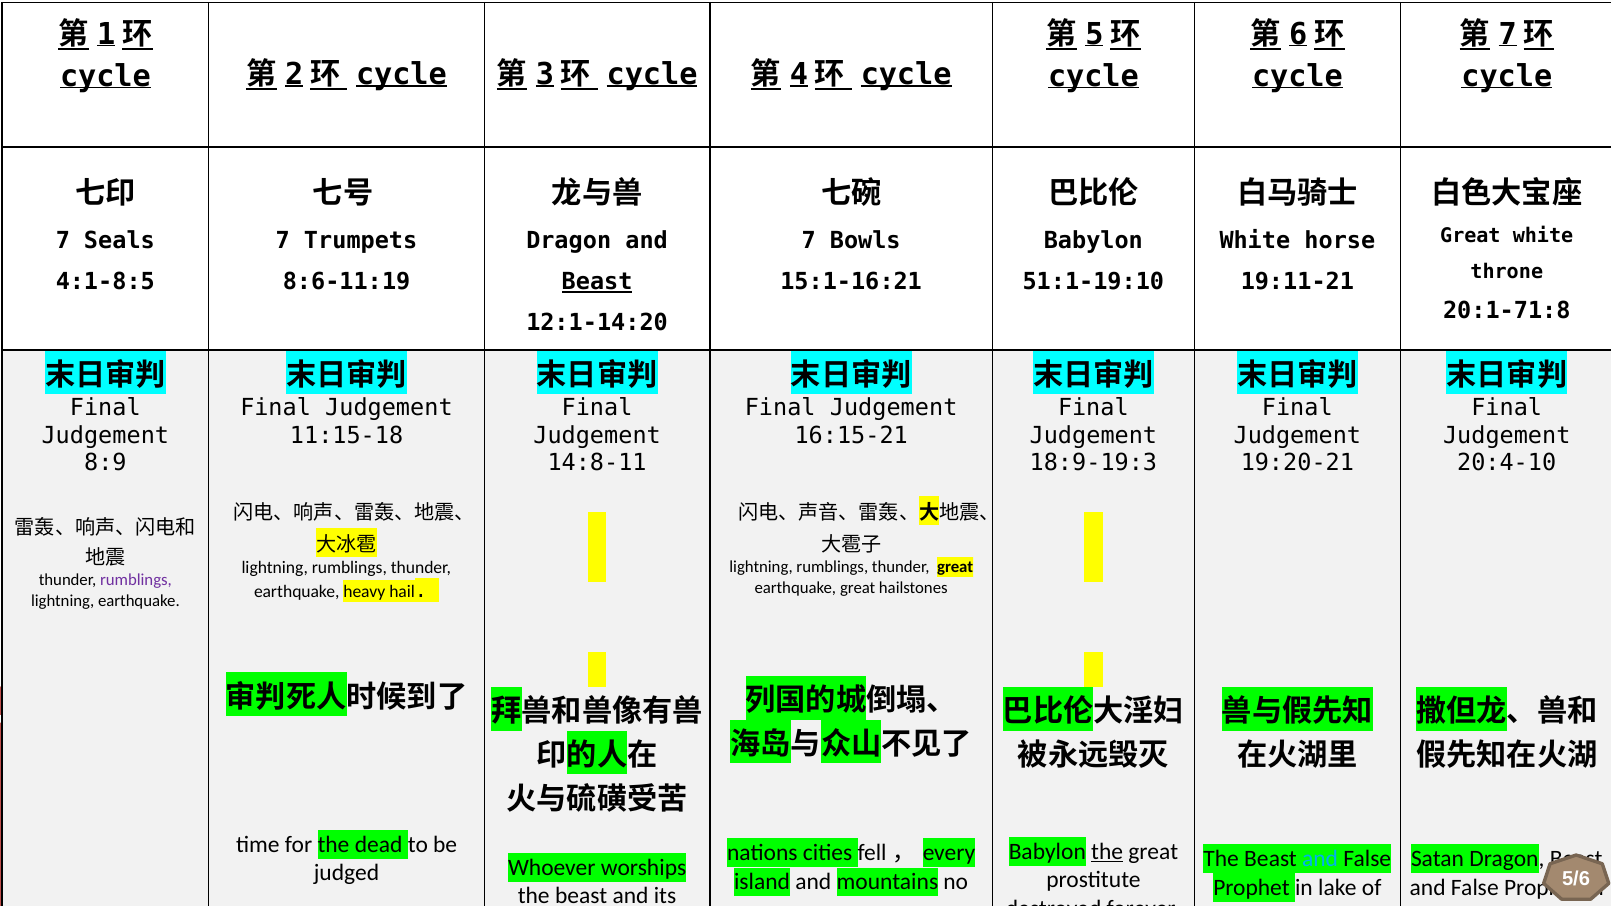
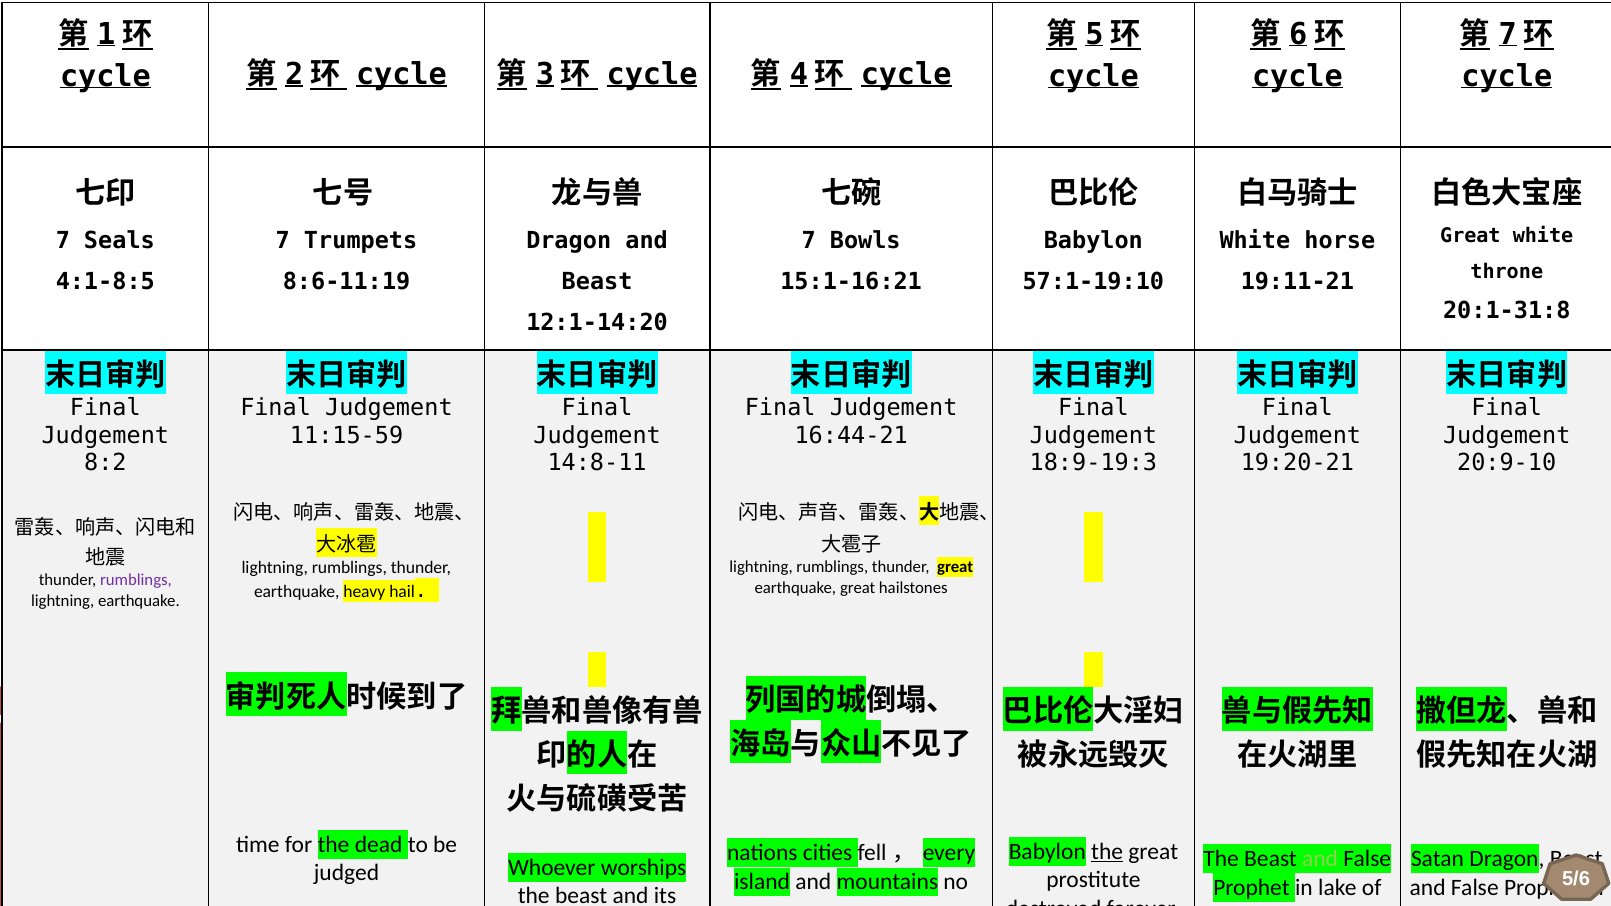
Beast underline: present -> none (597, 282)
51:1-19:10: 51:1-19:10 -> 57:1-19:10 (1093, 282)
20:1-71:8: 20:1-71:8 -> 20:1-31:8 (1507, 311)
11:15-18: 11:15-18 -> 11:15-59 (347, 436)
16:15-21: 16:15-21 -> 16:44-21 (851, 436)
8:9: 8:9 -> 8:2 (105, 463)
20:4-10: 20:4-10 -> 20:9-10 (1507, 463)
and colour: light blue -> light green (1320, 859)
